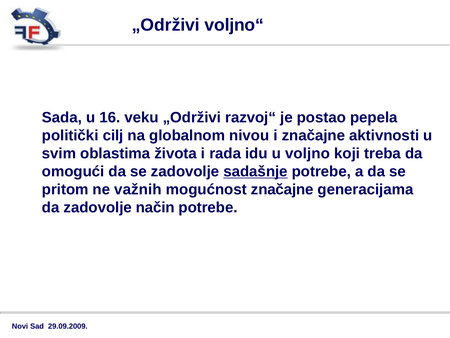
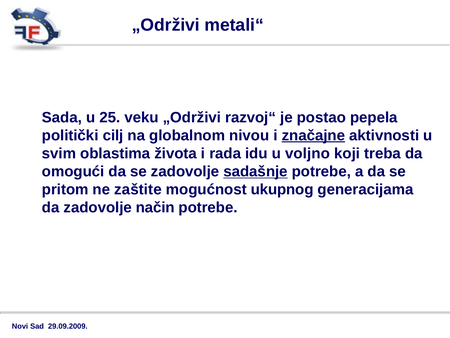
voljno“: voljno“ -> metali“ (234, 25)
16: 16 -> 25 (110, 117)
značajne underline: none -> present (313, 135)
važnih: važnih -> zaštite (138, 189)
mogućnost značajne: značajne -> ukupnog (282, 189)
